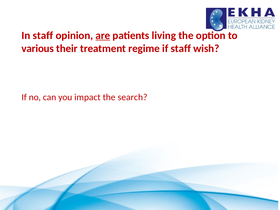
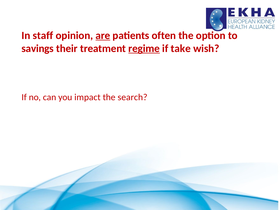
living: living -> often (164, 35)
various: various -> savings (38, 48)
regime underline: none -> present (144, 48)
if staff: staff -> take (181, 48)
